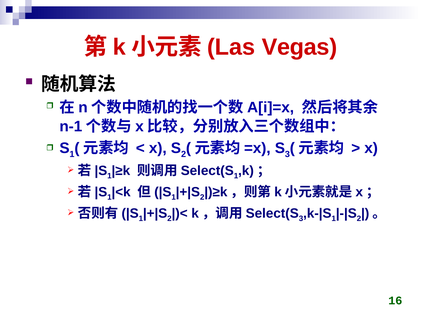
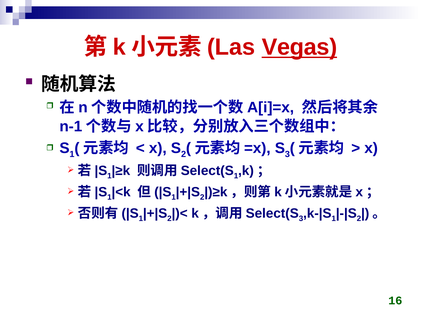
Vegas underline: none -> present (299, 47)
